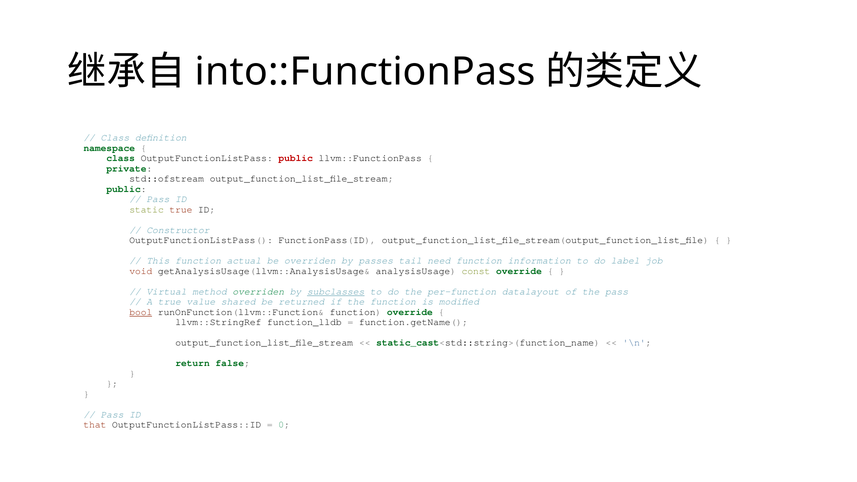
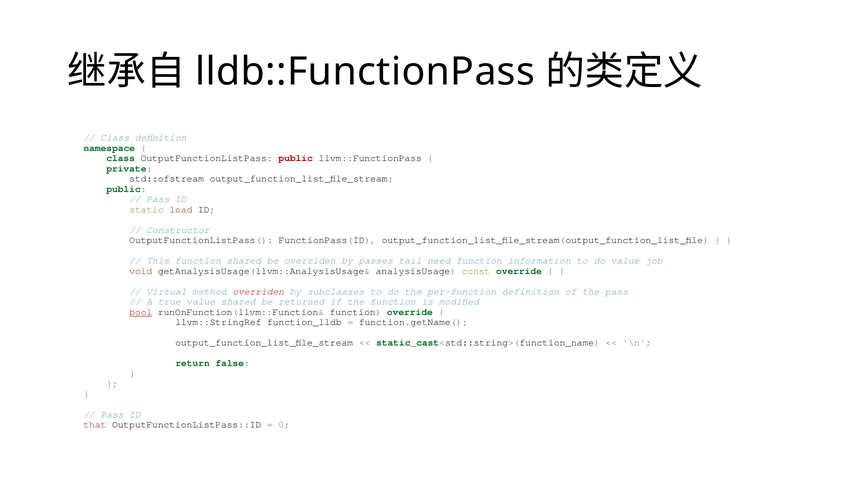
into::FunctionPass: into::FunctionPass -> lldb::FunctionPass (365, 72)
static true: true -> load (181, 209)
function actual: actual -> shared (244, 261)
do label: label -> value (625, 261)
overriden colour: green -> red (258, 292)
subclasses underline: present -> none (336, 292)
per-function datalayout: datalayout -> definition (531, 292)
